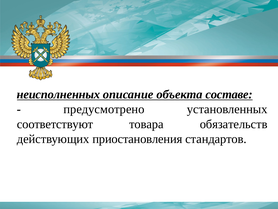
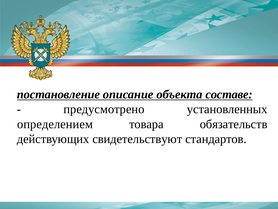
неисполненных: неисполненных -> постановление (58, 94)
соответствуют: соответствуют -> определением (55, 124)
приостановления: приостановления -> свидетельствуют (137, 139)
